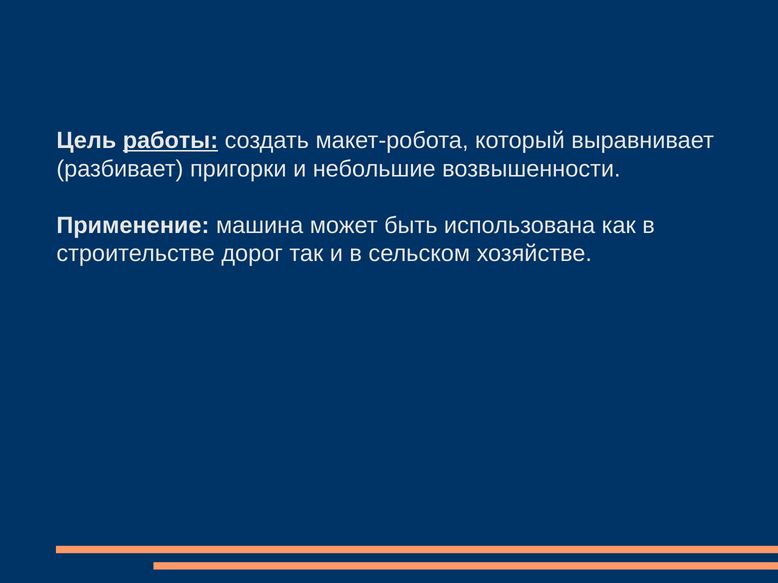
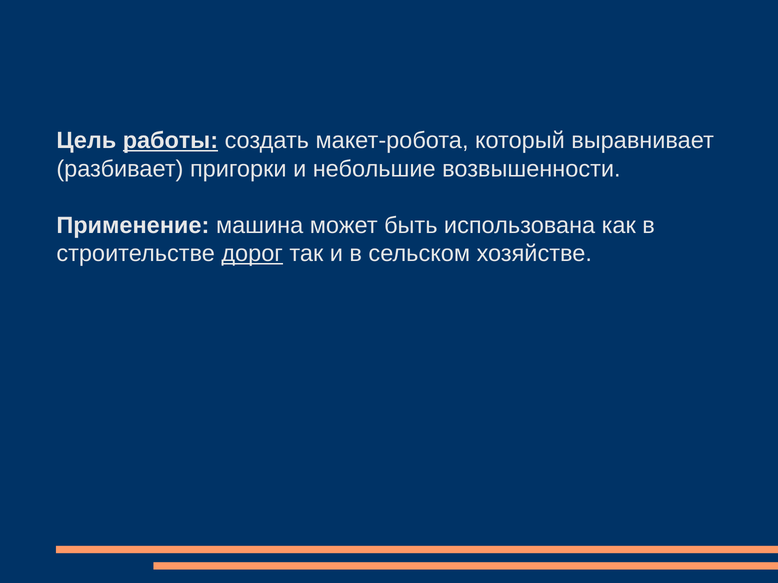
дорог underline: none -> present (252, 254)
